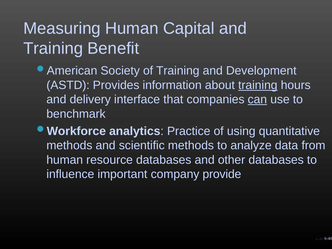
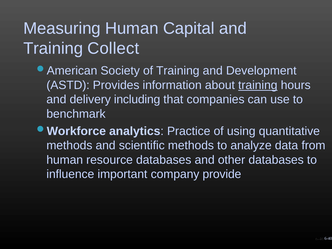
Benefit: Benefit -> Collect (113, 48)
interface: interface -> including (137, 100)
can underline: present -> none (257, 100)
